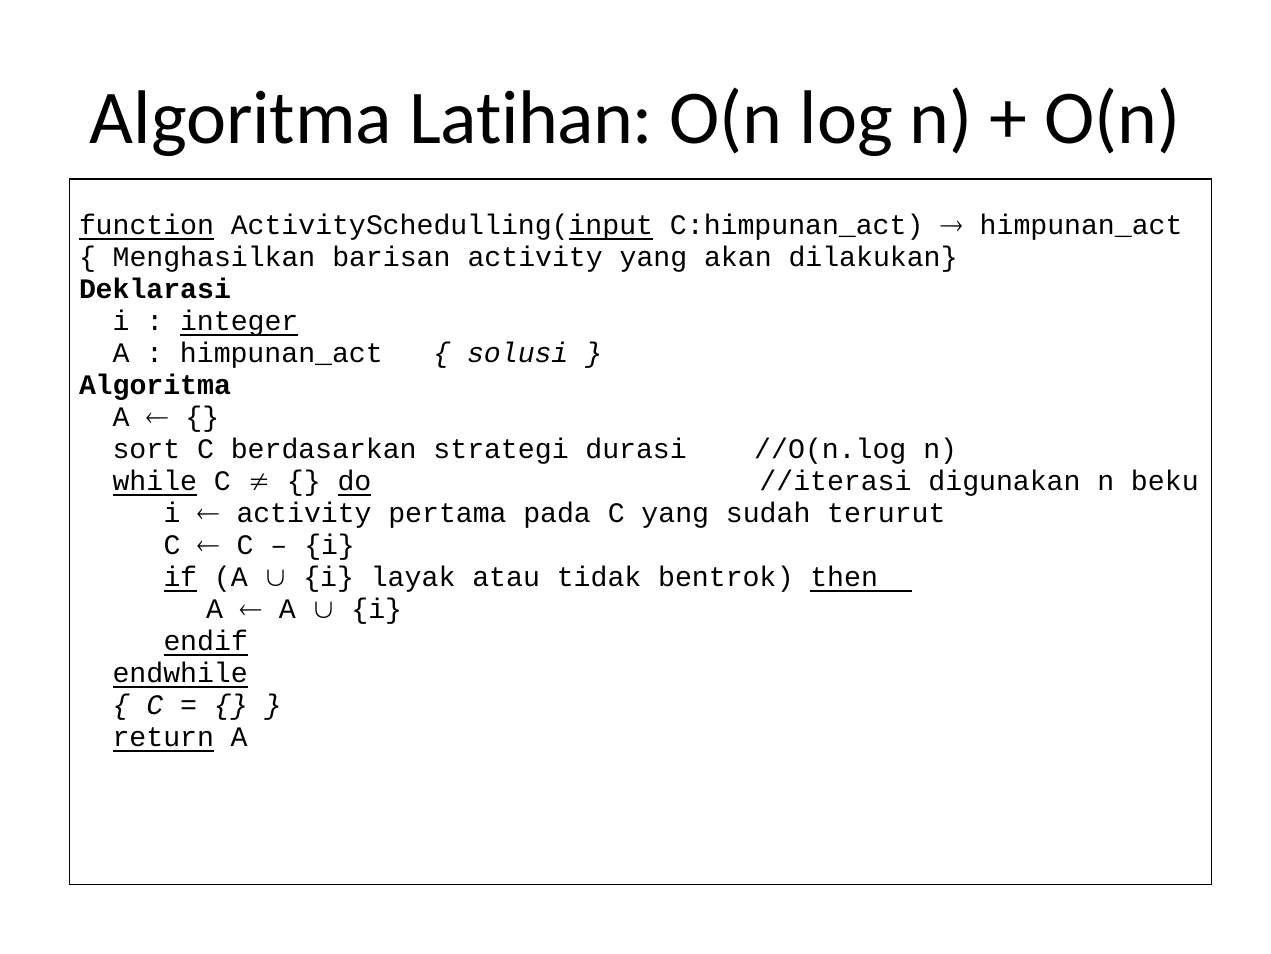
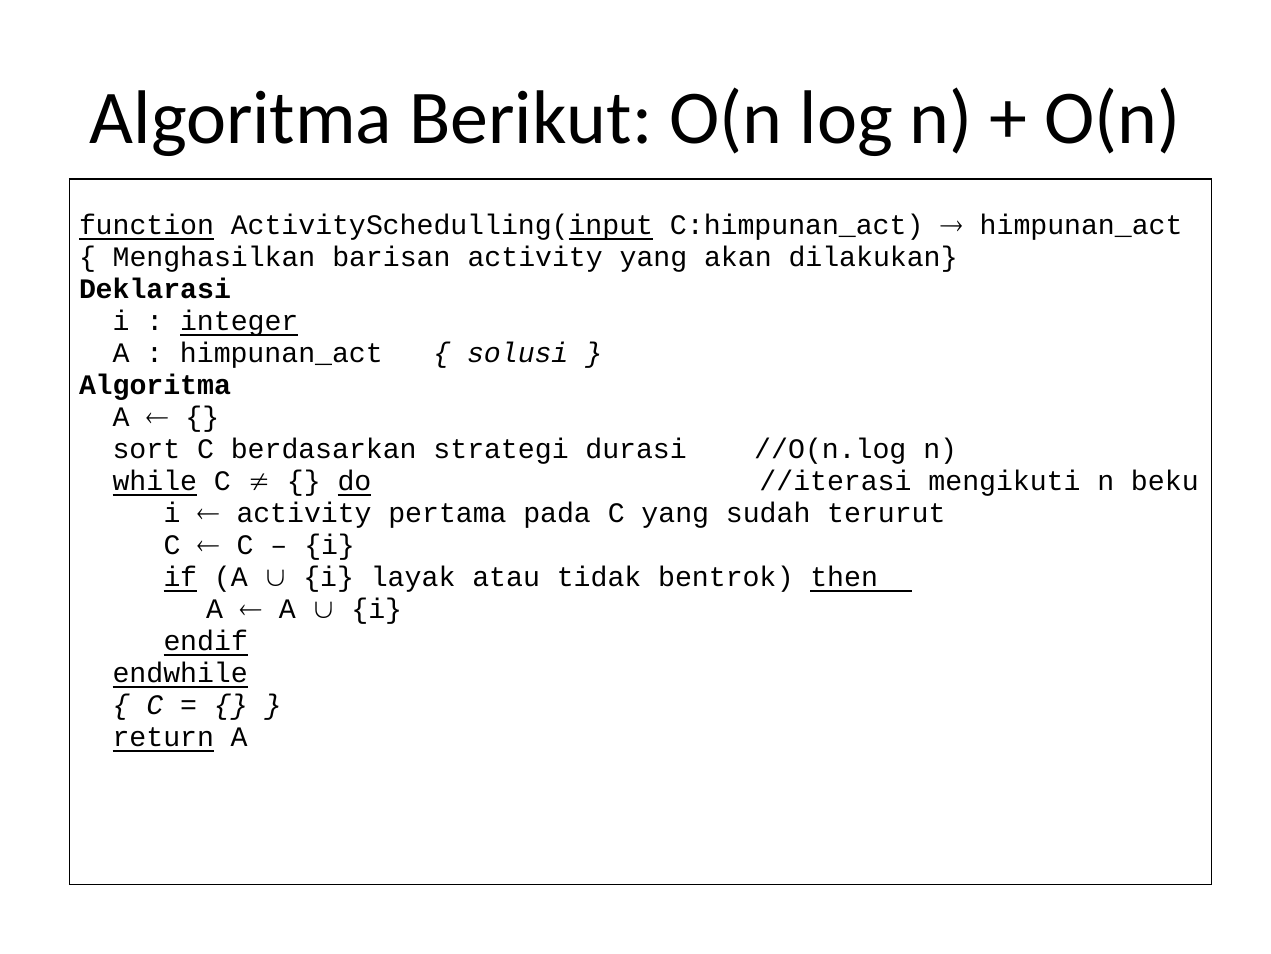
Latihan: Latihan -> Berikut (531, 119)
digunakan: digunakan -> mengikuti (1004, 481)
